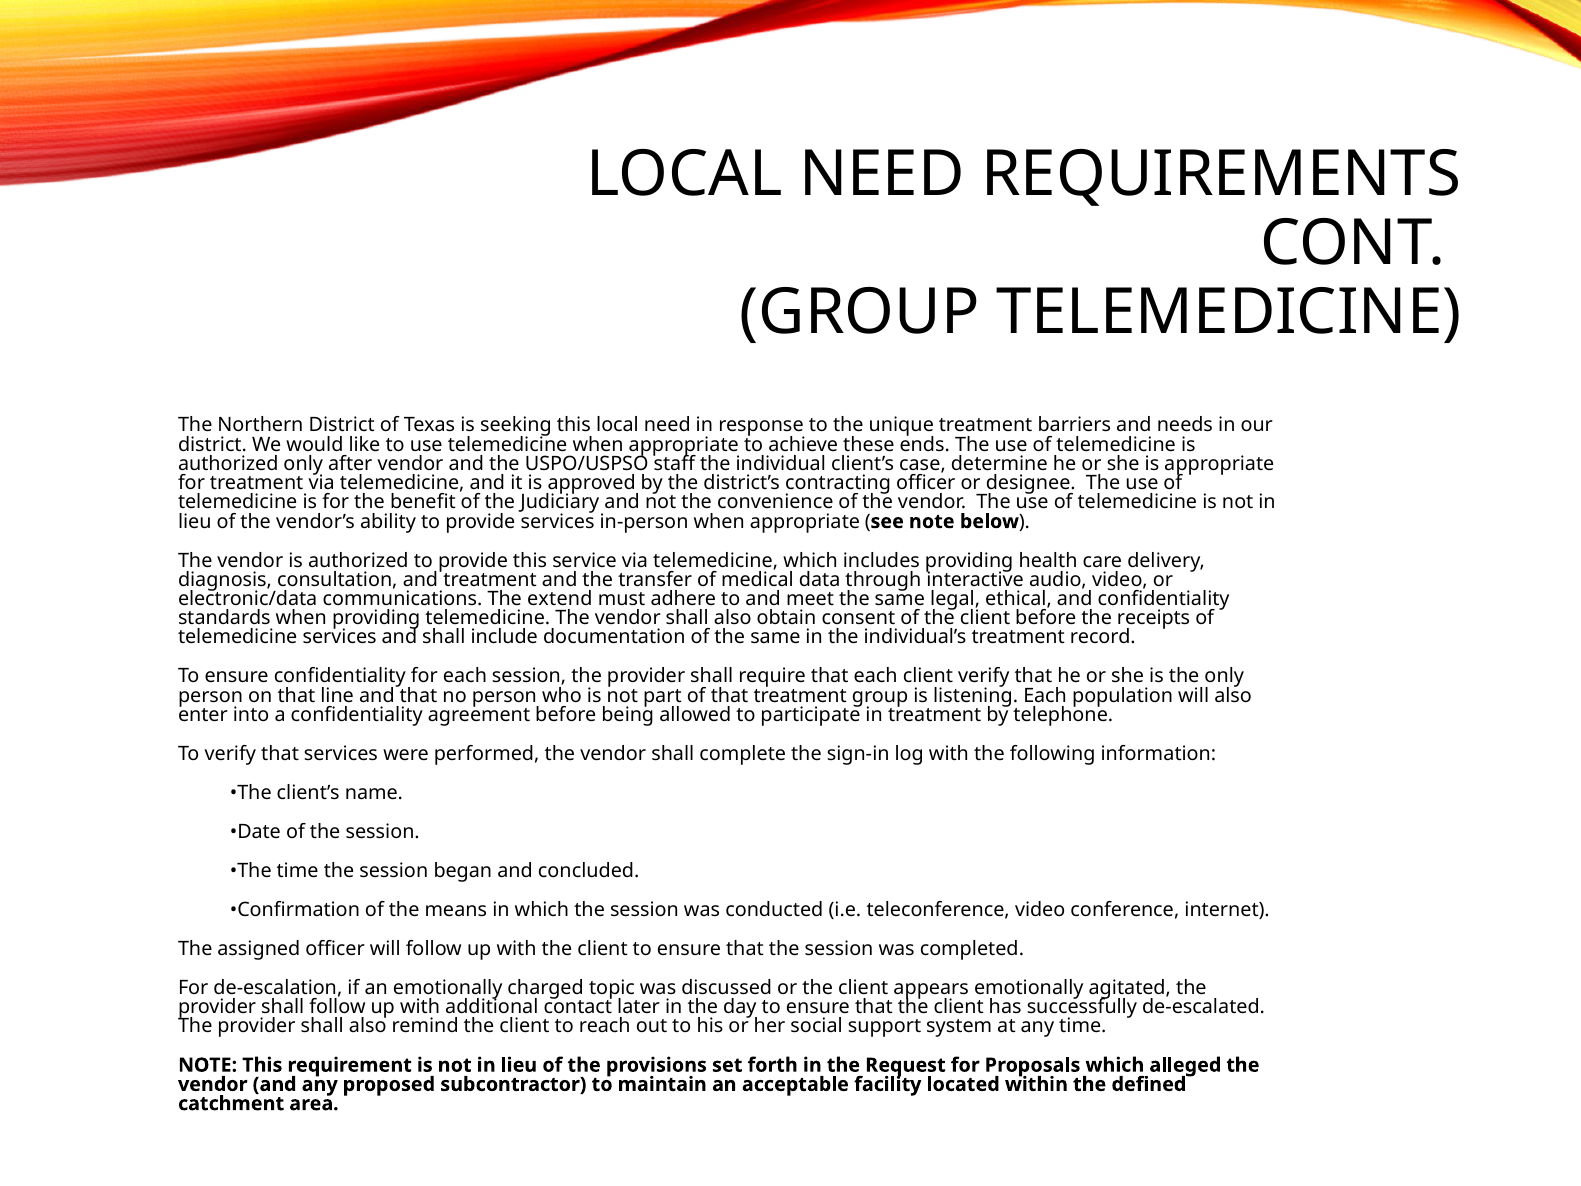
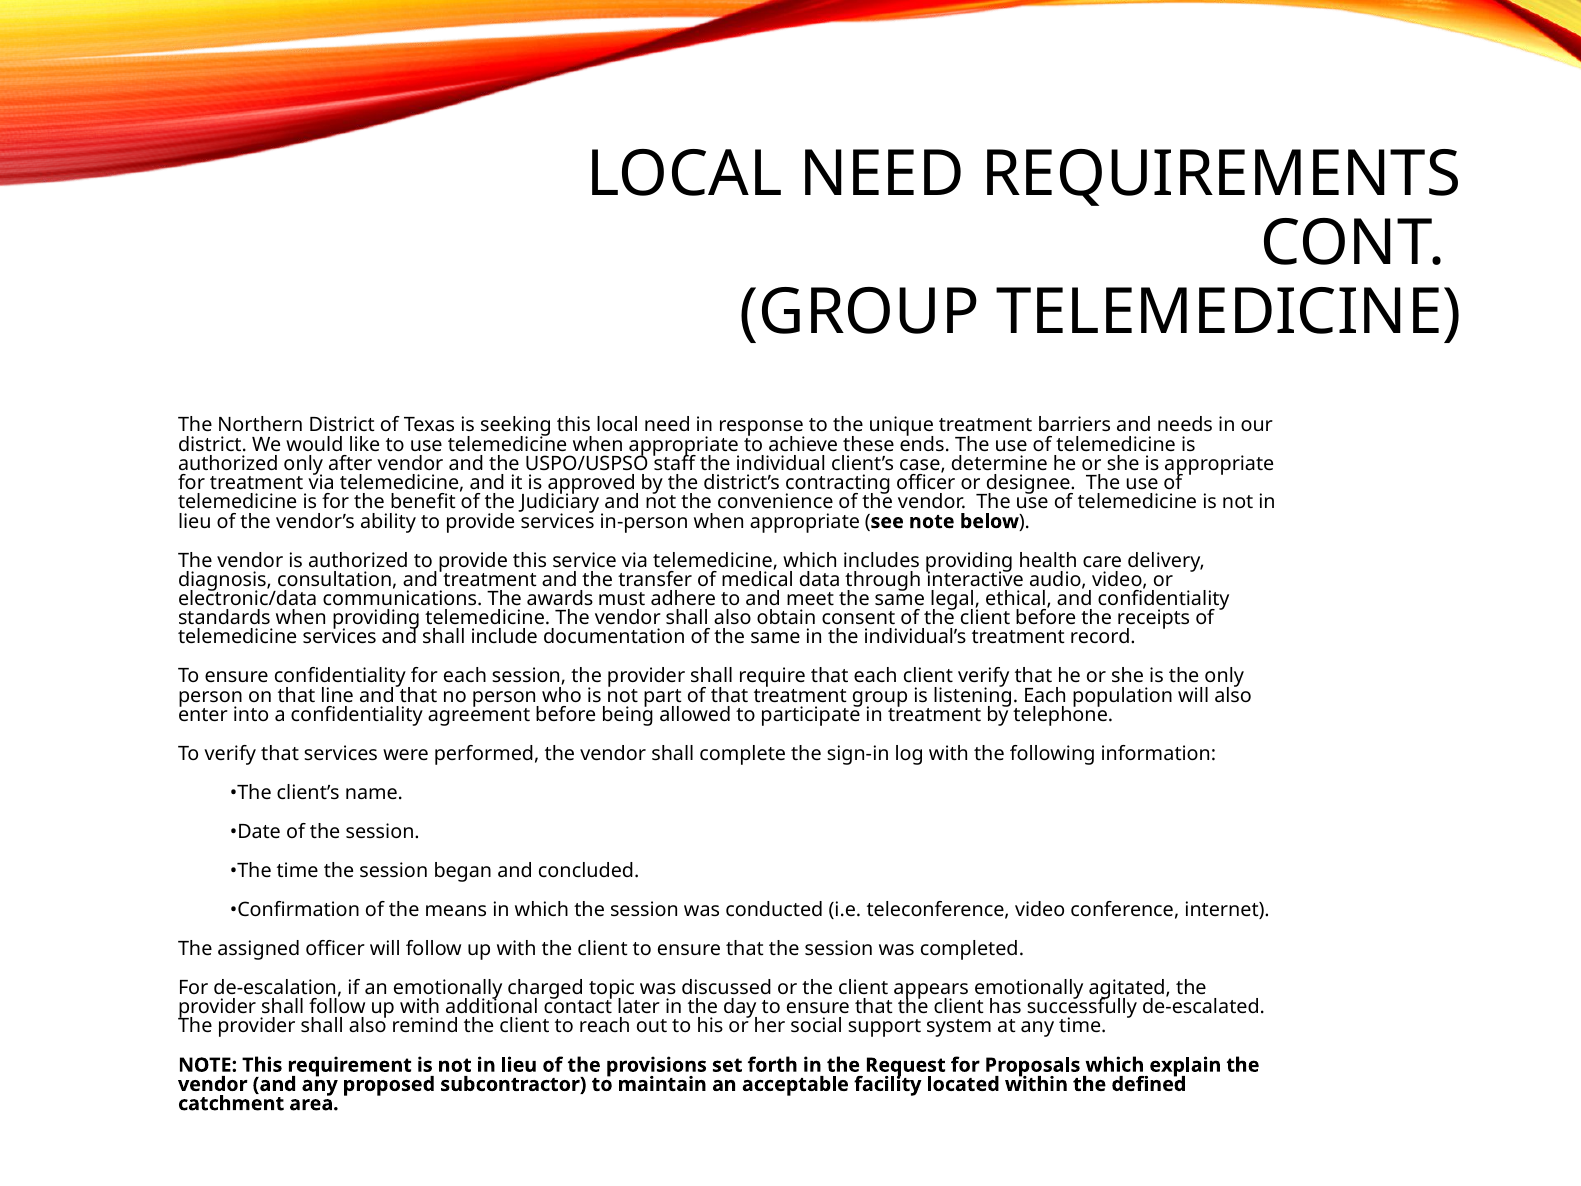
extend: extend -> awards (560, 599)
alleged: alleged -> explain (1185, 1065)
